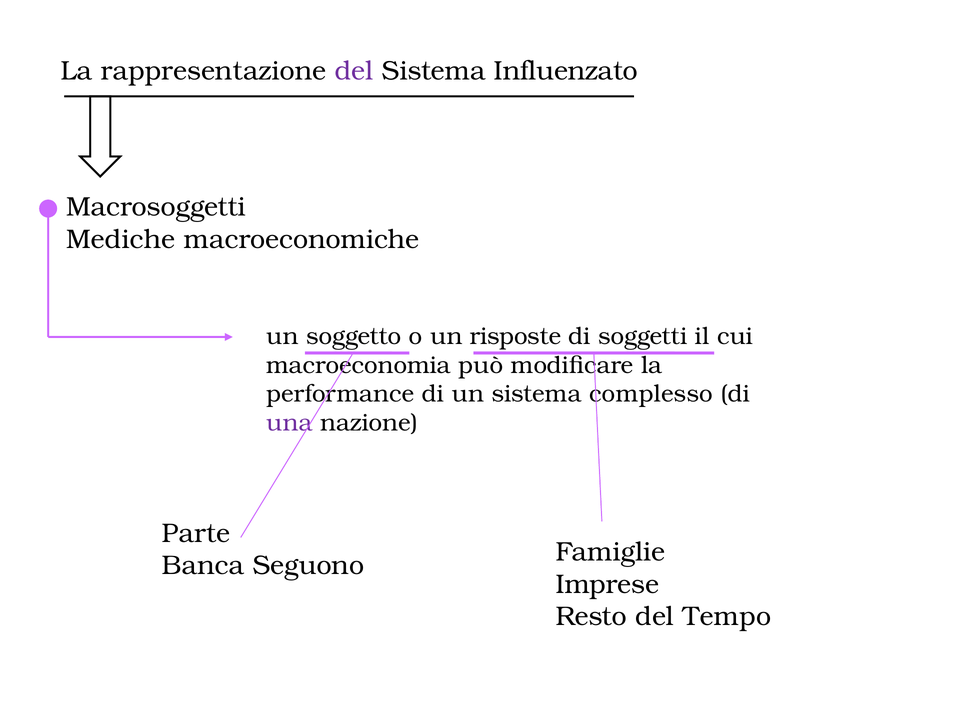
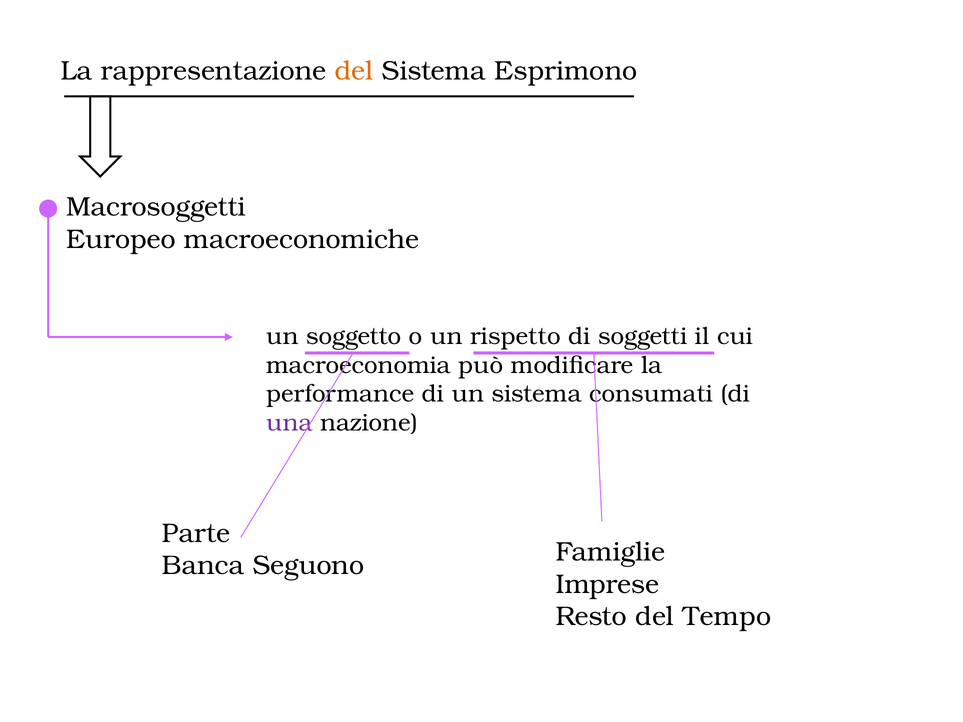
del colour: purple -> orange (354, 71)
Influenzato: Influenzato -> Esprimono (566, 71)
Mediche: Mediche -> Europeo (121, 239)
risposte: risposte -> rispetto (515, 336)
complesso: complesso -> consumati (651, 394)
